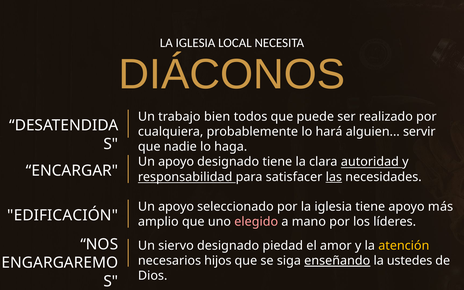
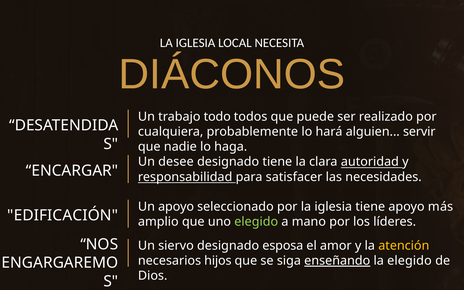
bien: bien -> todo (217, 117)
apoyo: apoyo -> desee (176, 162)
las underline: present -> none (334, 177)
elegido colour: pink -> light green (256, 222)
piedad: piedad -> esposa (283, 246)
la ustedes: ustedes -> elegido (409, 261)
